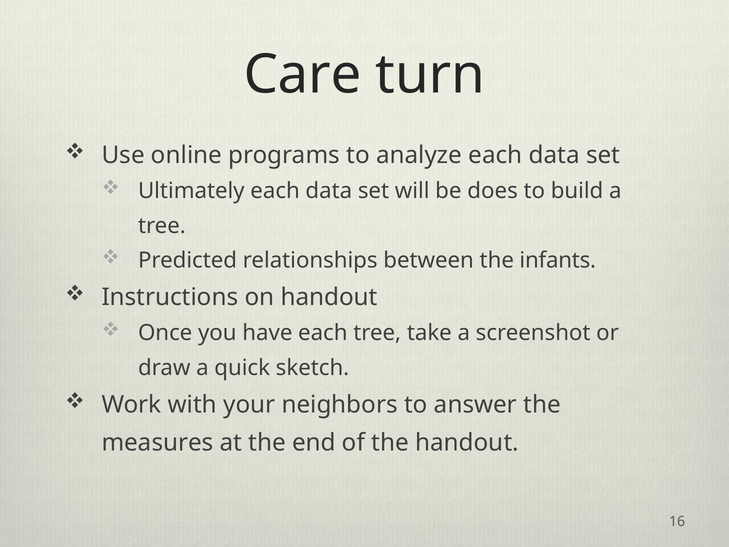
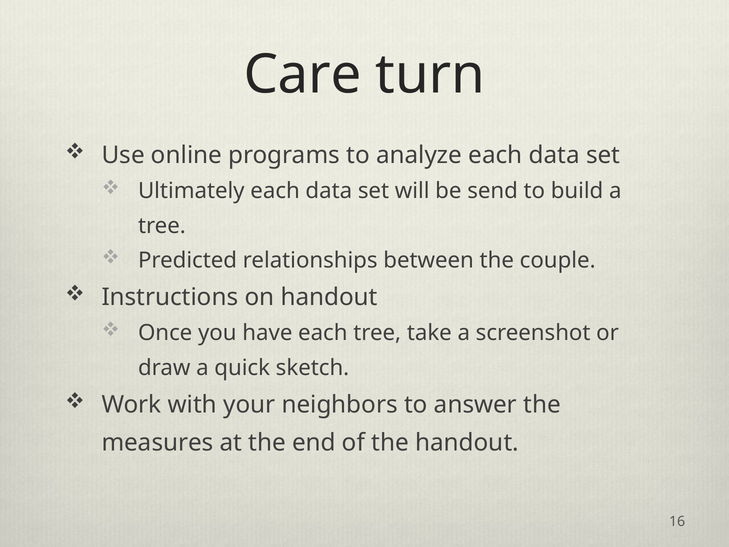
does: does -> send (493, 191)
infants: infants -> couple (558, 260)
